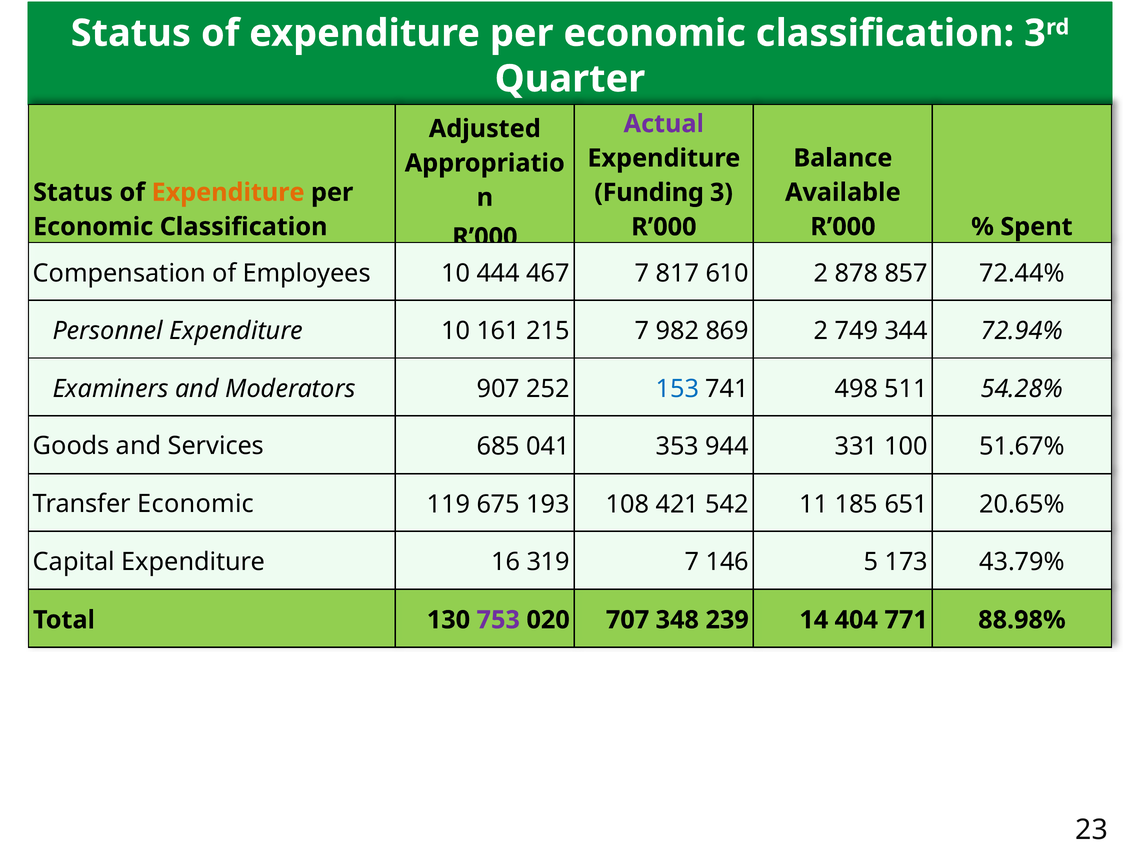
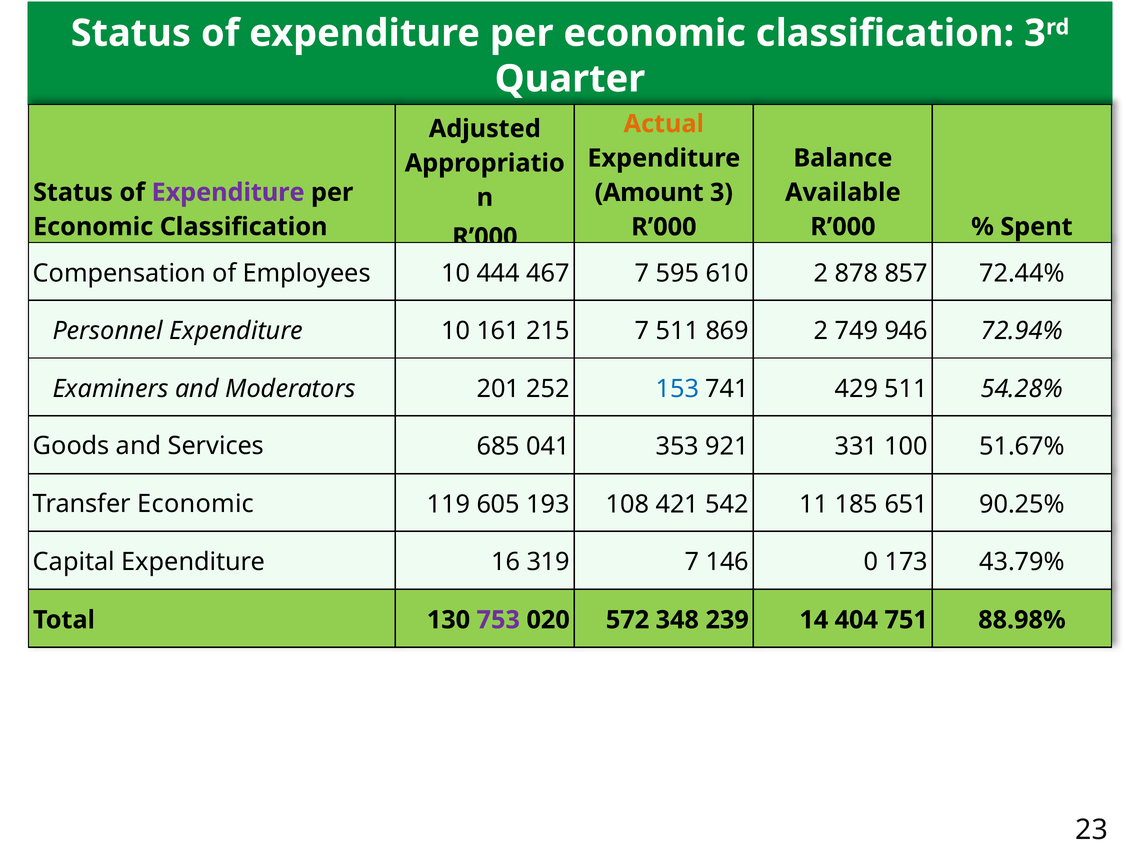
Actual colour: purple -> orange (664, 124)
Expenditure colour: orange -> purple (228, 192)
Funding: Funding -> Amount (649, 193)
817: 817 -> 595 (677, 273)
7 982: 982 -> 511 (677, 331)
344: 344 -> 946 (906, 331)
907: 907 -> 201 (498, 389)
498: 498 -> 429 (856, 389)
944: 944 -> 921 (727, 447)
675: 675 -> 605 (498, 504)
20.65%: 20.65% -> 90.25% (1022, 504)
5: 5 -> 0 (871, 562)
707: 707 -> 572 (628, 620)
771: 771 -> 751 (906, 620)
